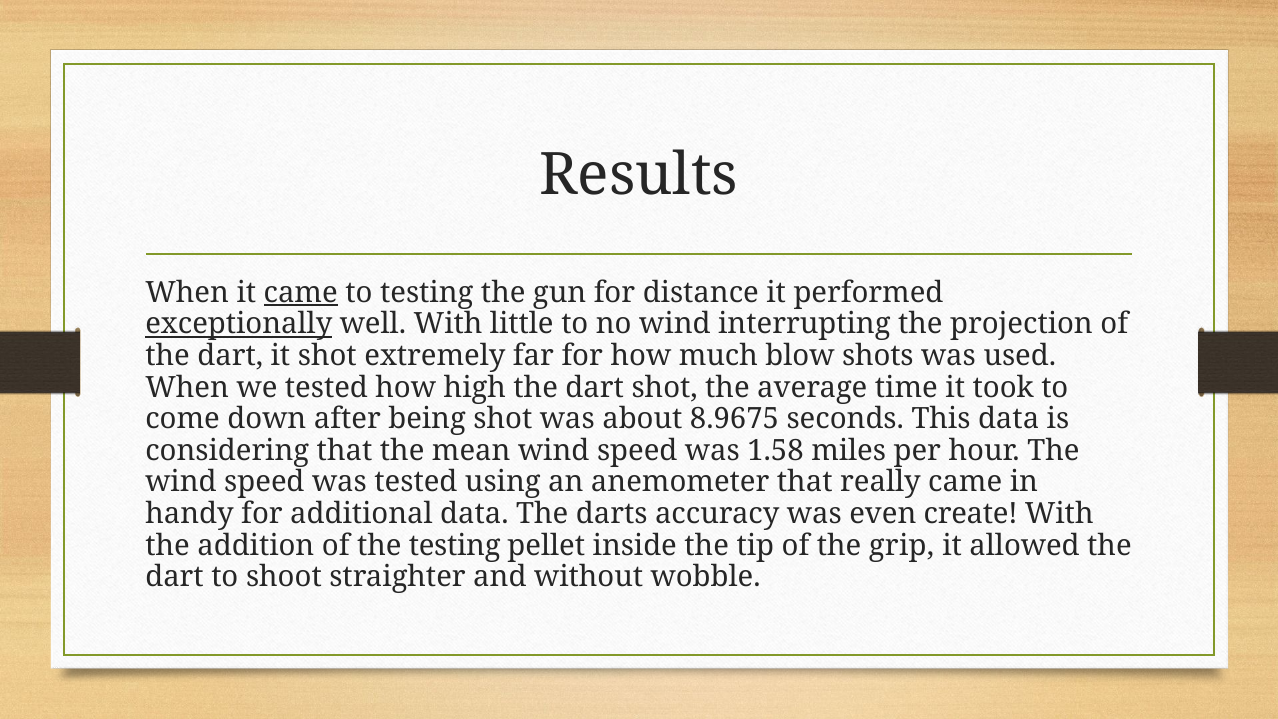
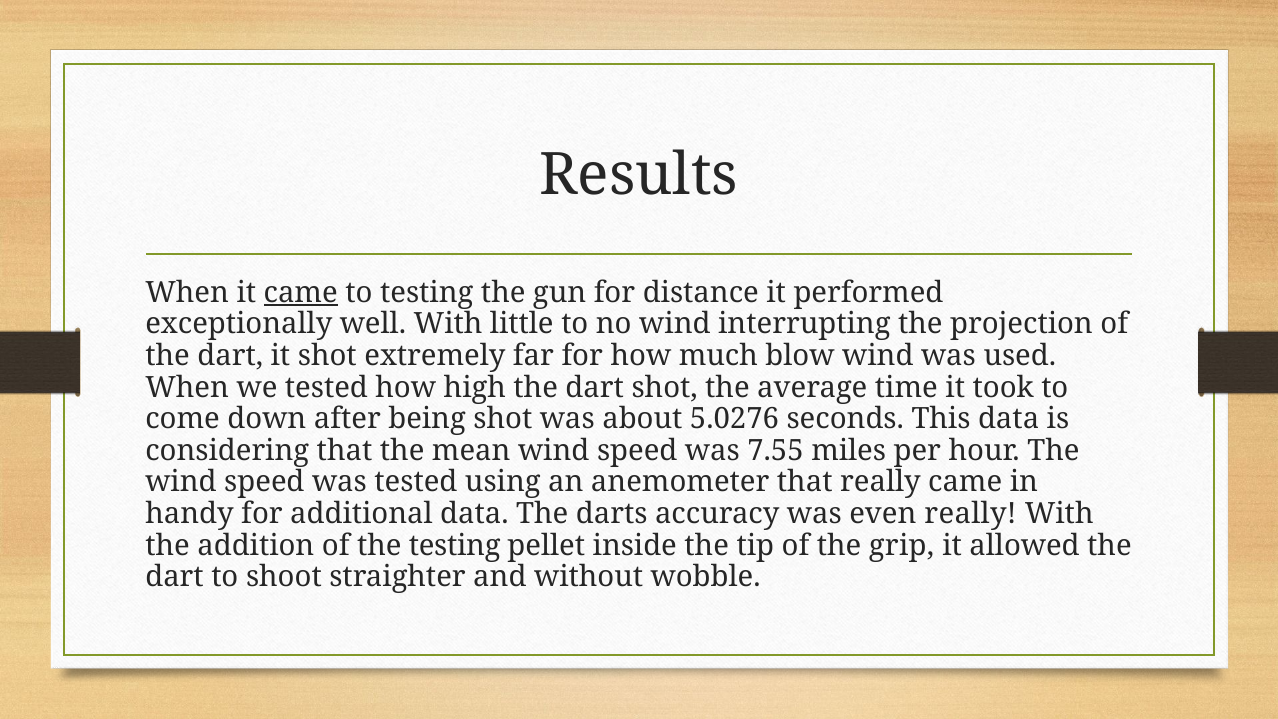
exceptionally underline: present -> none (239, 324)
blow shots: shots -> wind (878, 356)
8.9675: 8.9675 -> 5.0276 (735, 419)
1.58: 1.58 -> 7.55 (775, 451)
even create: create -> really (971, 514)
